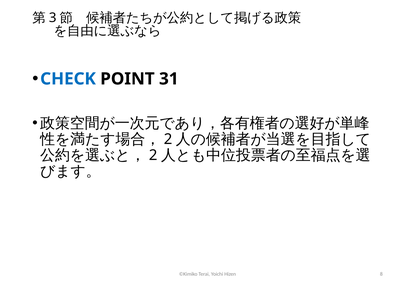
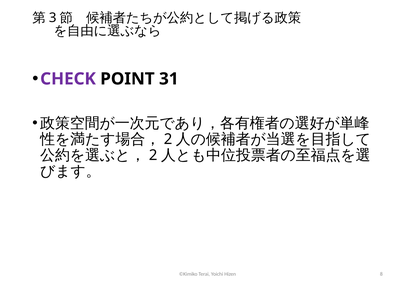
CHECK colour: blue -> purple (68, 79)
